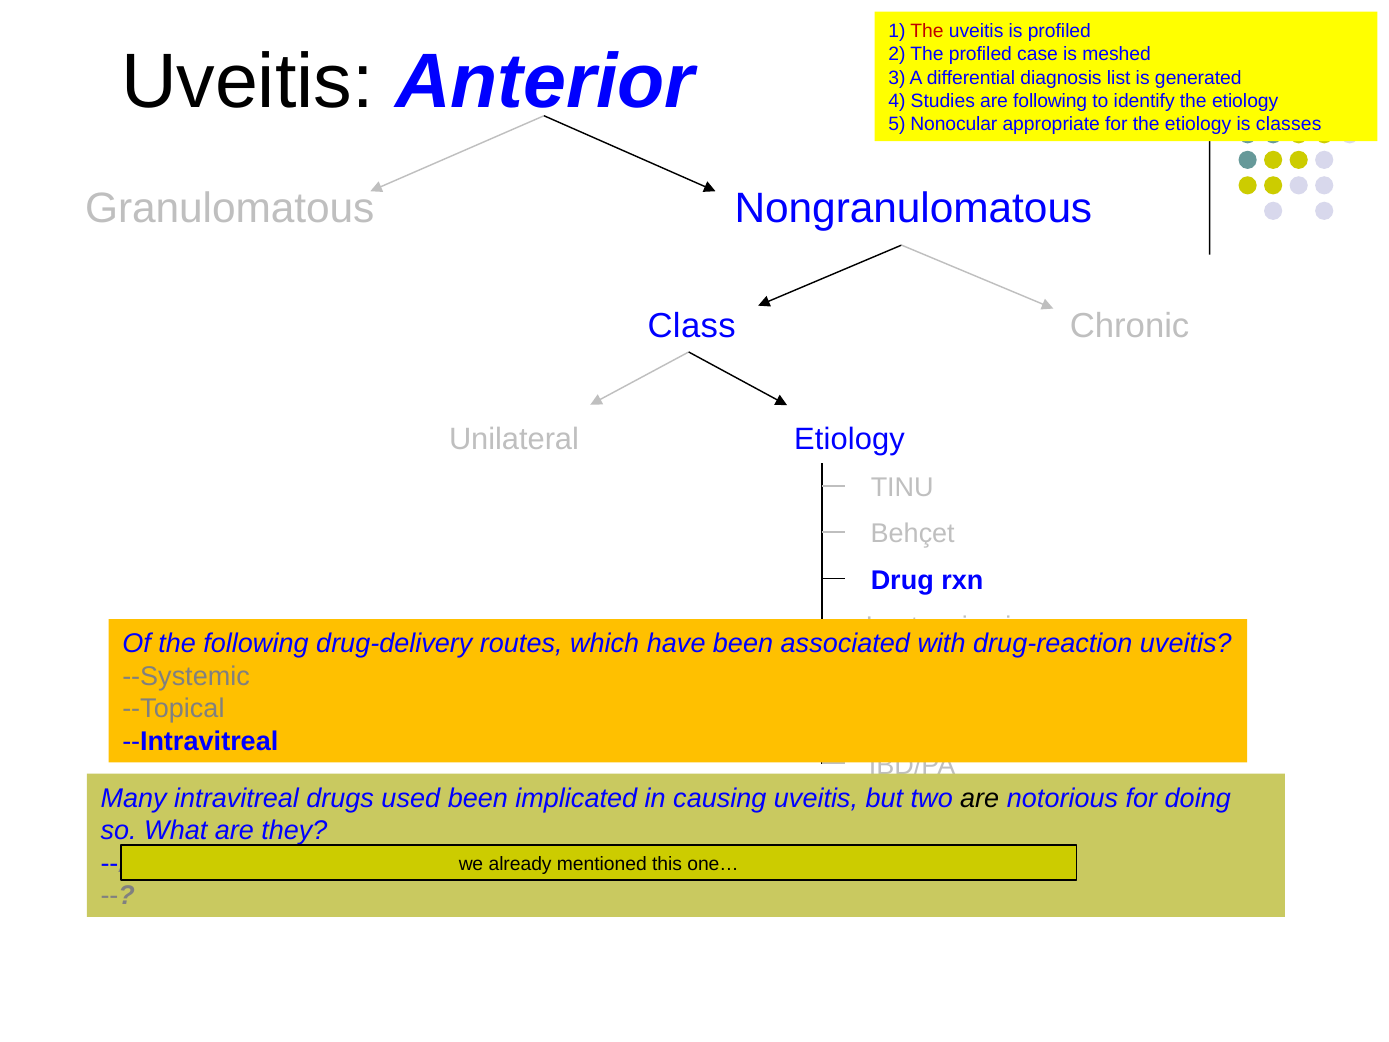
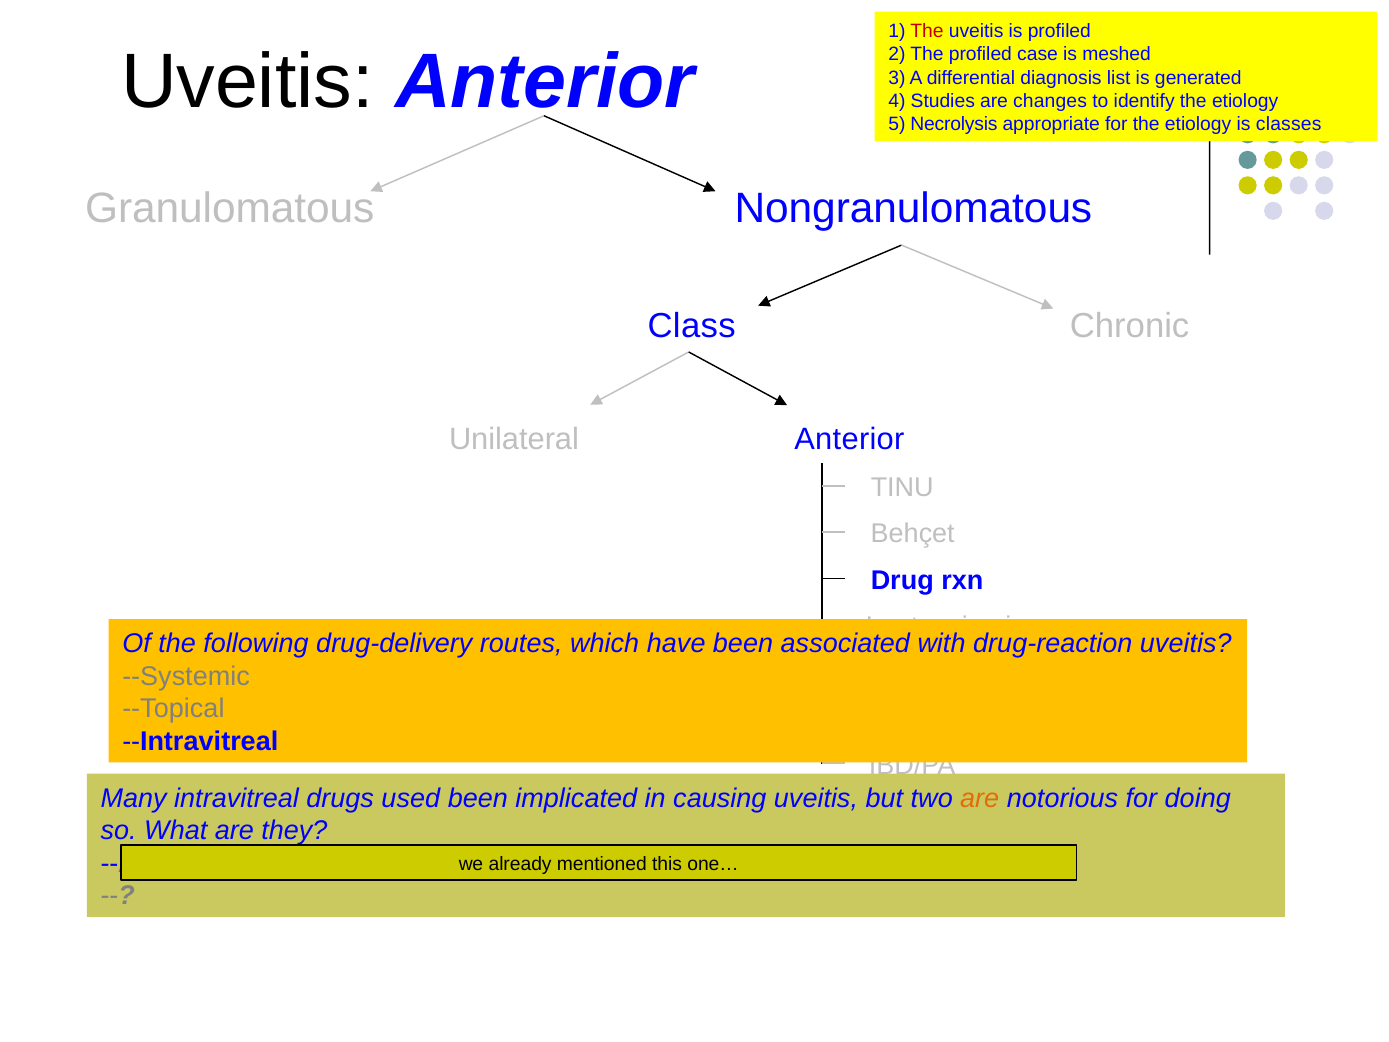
are following: following -> changes (1050, 101)
Nonocular: Nonocular -> Necrolysis (954, 124)
Unilateral Etiology: Etiology -> Anterior (849, 439)
are colour: black -> orange (980, 798)
